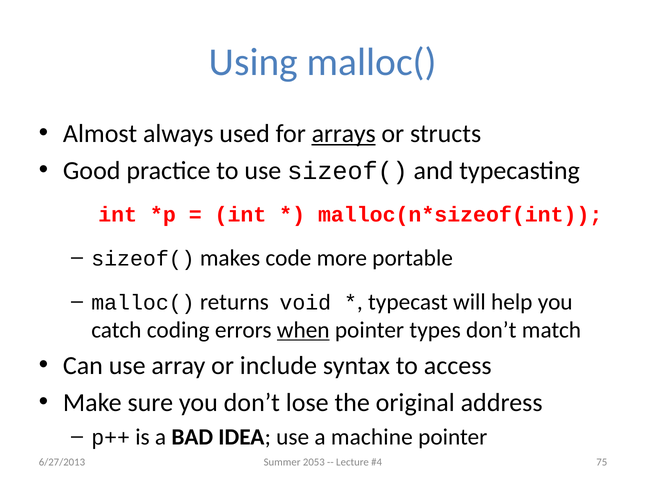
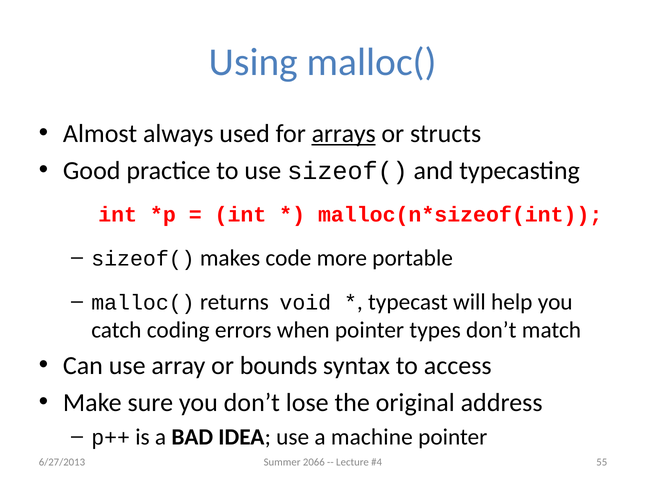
when underline: present -> none (303, 330)
include: include -> bounds (279, 366)
2053: 2053 -> 2066 (314, 463)
75: 75 -> 55 (602, 463)
